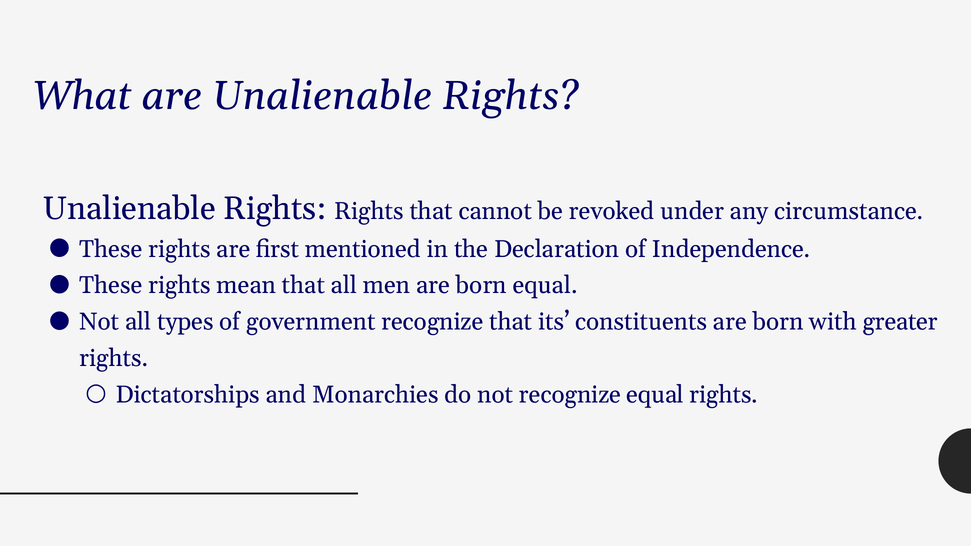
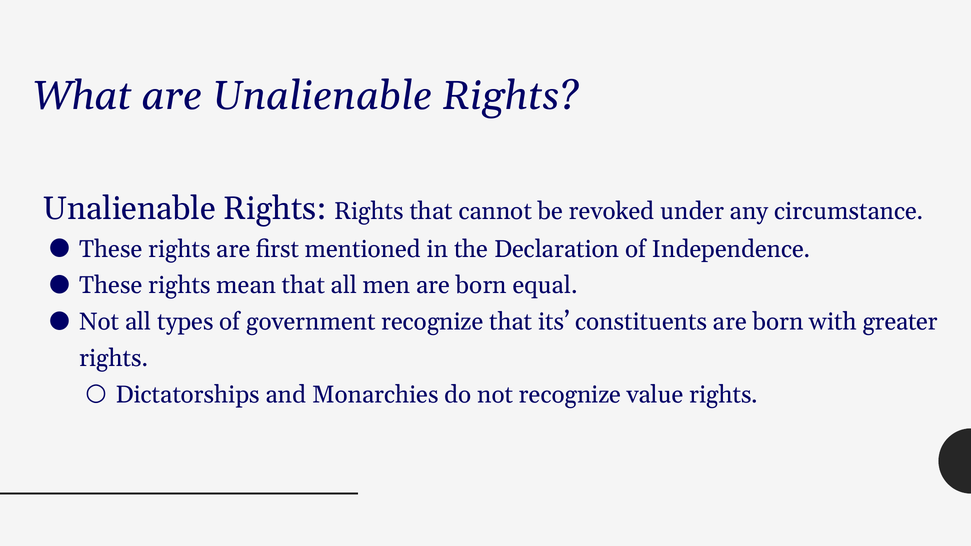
recognize equal: equal -> value (655, 395)
